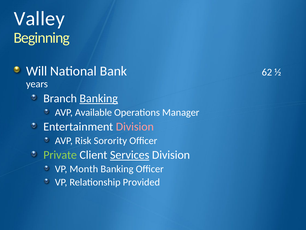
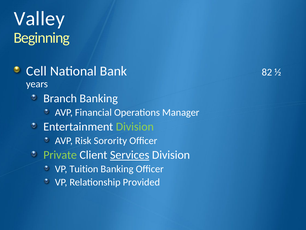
Will: Will -> Cell (36, 71)
62: 62 -> 82 (267, 72)
Banking underline: present -> none (99, 98)
Available: Available -> Financial (93, 112)
Division colour: pink -> light green (135, 126)
Month: Month -> Tuition (84, 169)
